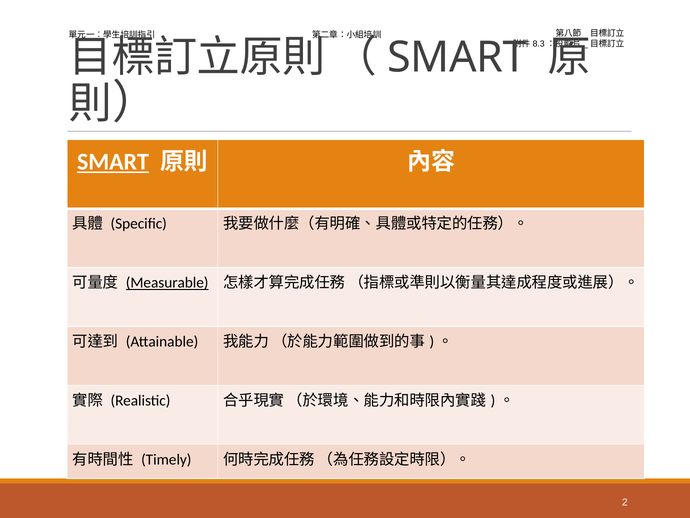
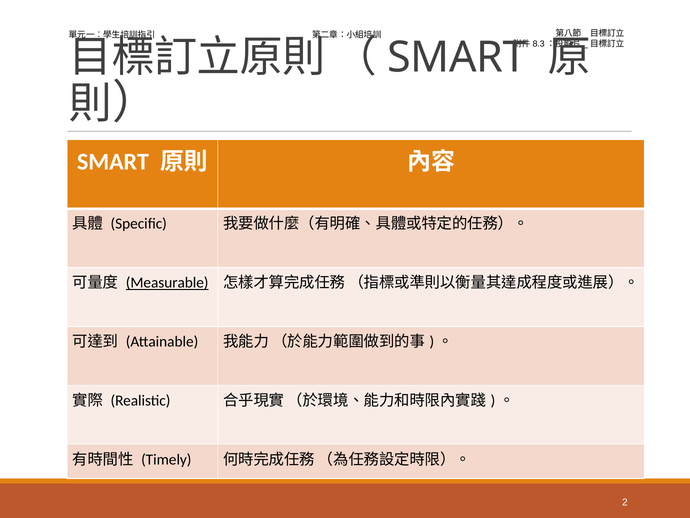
SMART underline: present -> none (113, 162)
